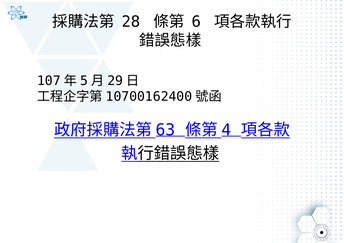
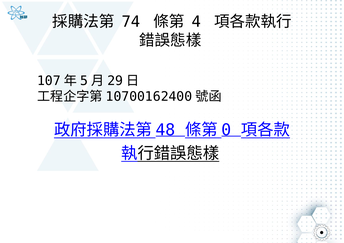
28: 28 -> 74 (131, 22)
6: 6 -> 4 (196, 22)
63: 63 -> 48 (165, 130)
4: 4 -> 0 (226, 130)
